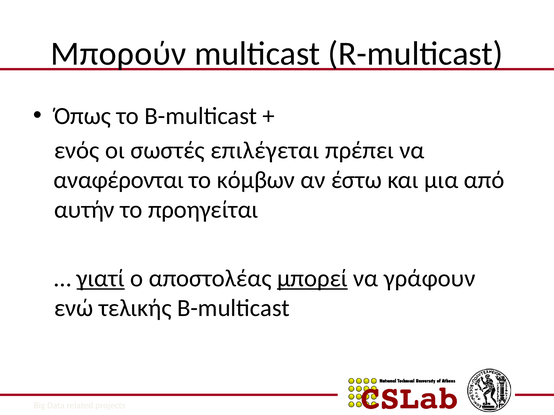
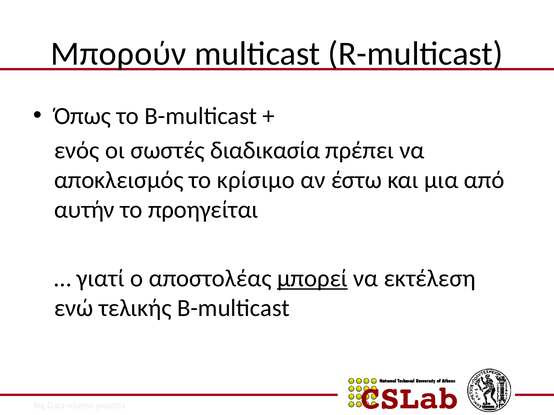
επιλέγεται: επιλέγεται -> διαδικασία (265, 151)
αναφέρονται: αναφέρονται -> αποκλεισμός (119, 180)
κόμβων: κόμβων -> κρίσιμο (256, 180)
γιατί underline: present -> none (101, 279)
γράφουν: γράφουν -> εκτέλεση (430, 279)
